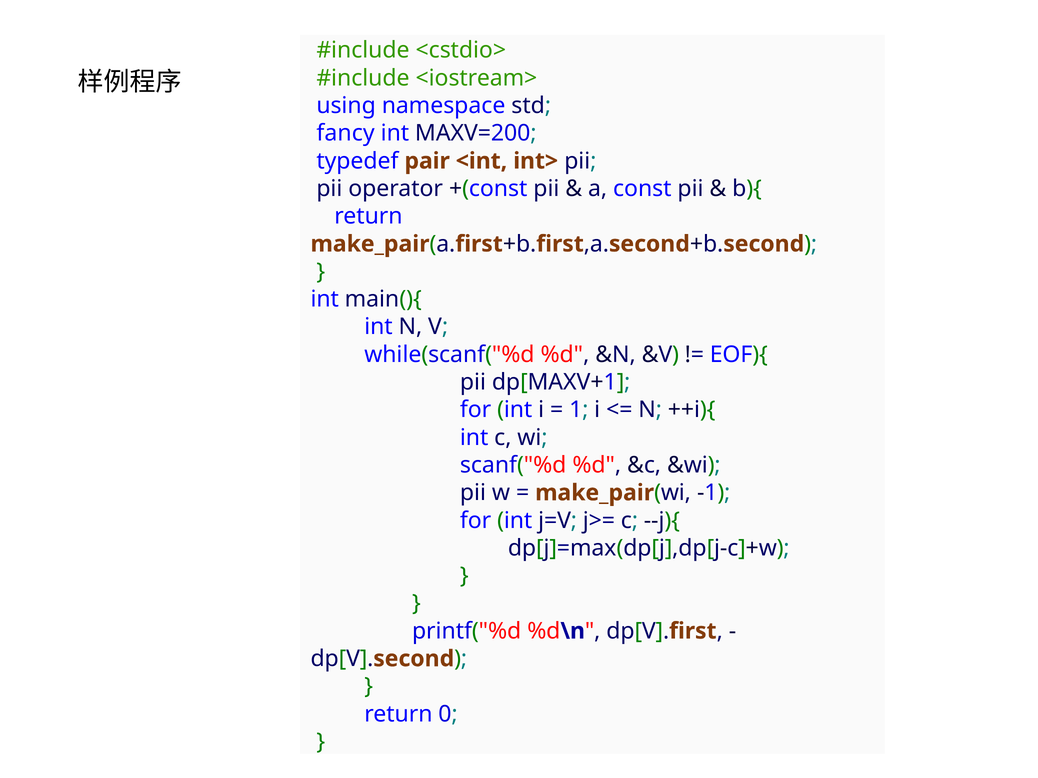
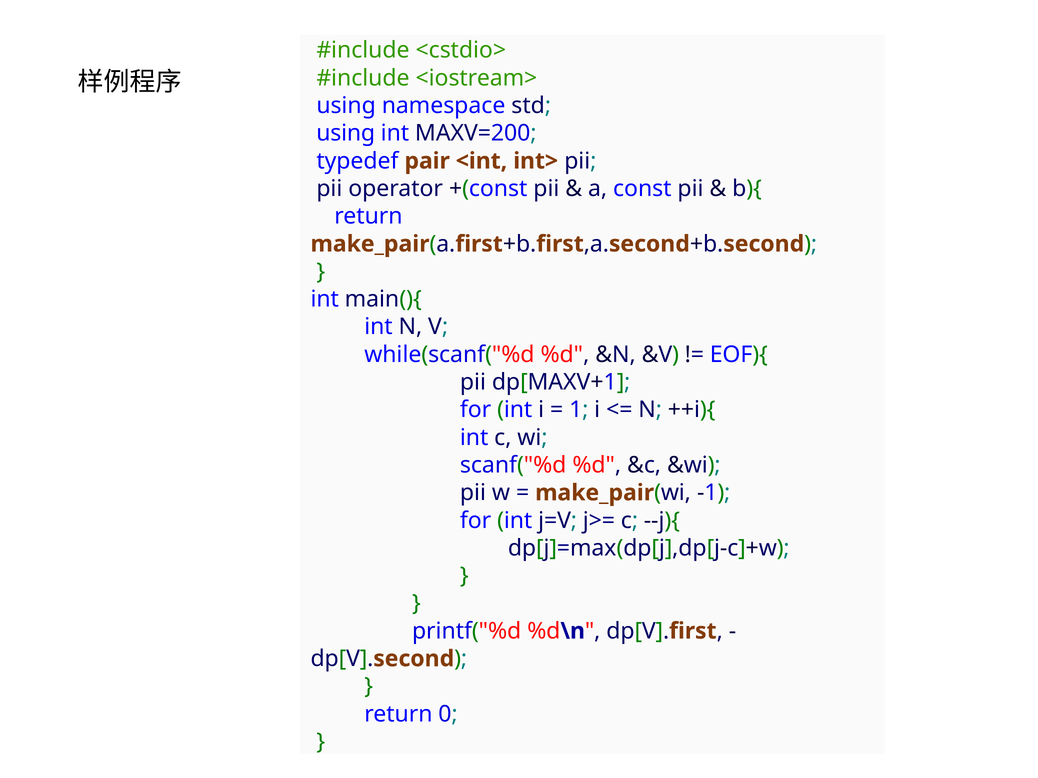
fancy: fancy -> using (346, 133)
